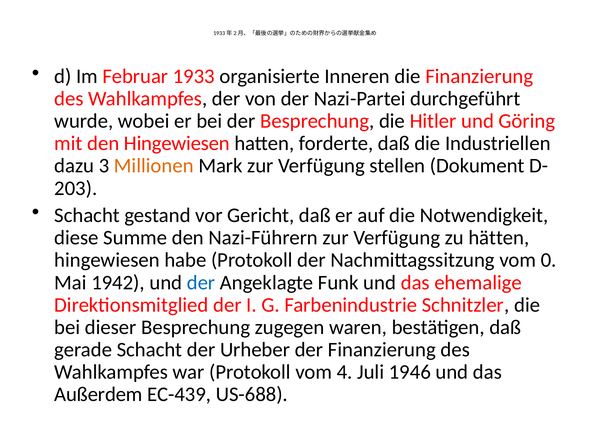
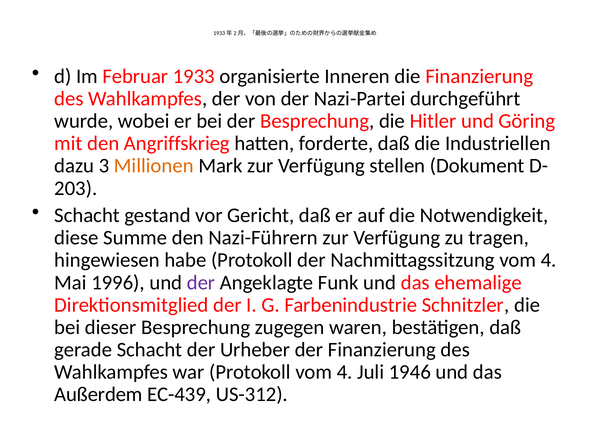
den Hingewiesen: Hingewiesen -> Angriffskrieg (177, 144)
hätten: hätten -> tragen (499, 238)
Nachmittagssitzung vom 0: 0 -> 4 (549, 260)
1942: 1942 -> 1996 (118, 283)
der colour: blue -> purple (201, 283)
US-688: US-688 -> US-312 (252, 395)
